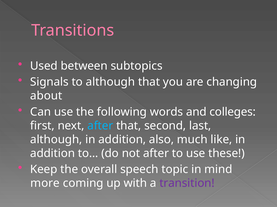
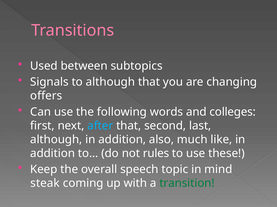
about: about -> offers (46, 96)
not after: after -> rules (156, 154)
more: more -> steak (45, 184)
transition colour: purple -> green (187, 184)
